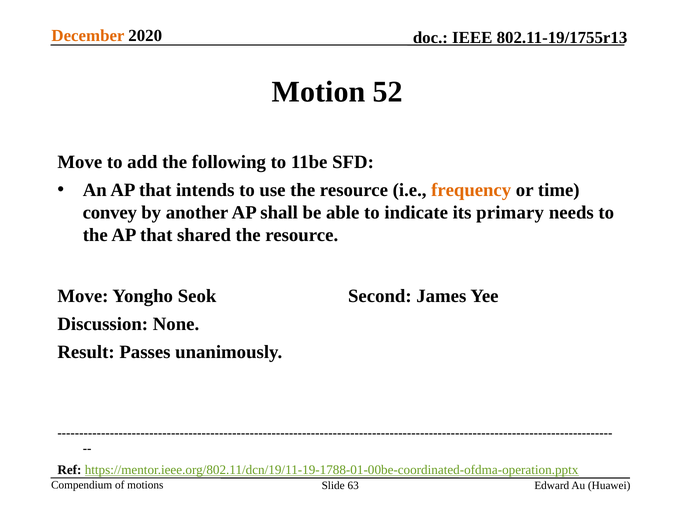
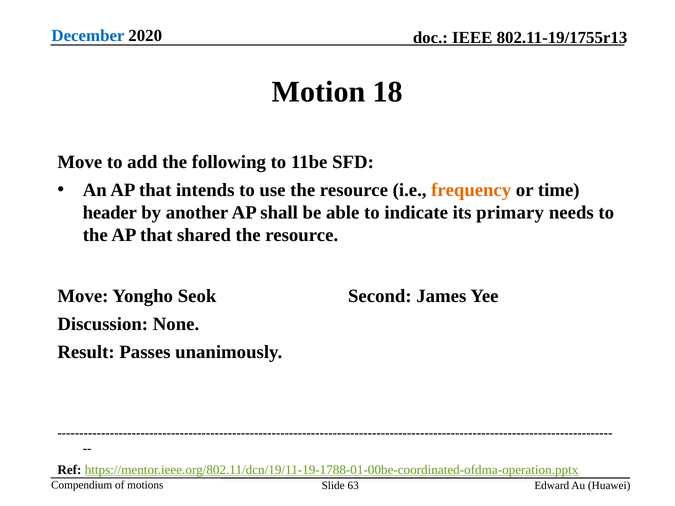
December colour: orange -> blue (88, 36)
52: 52 -> 18 (388, 92)
convey: convey -> header (110, 213)
